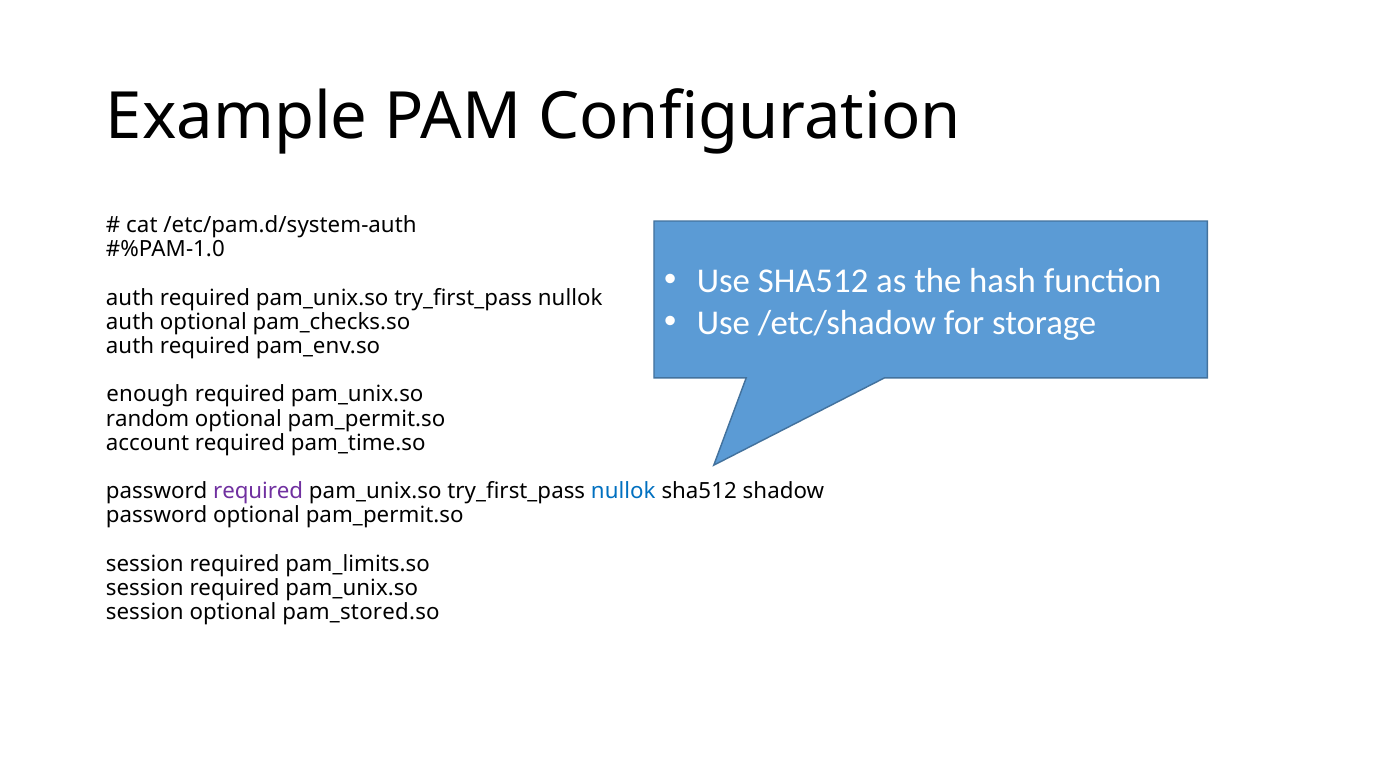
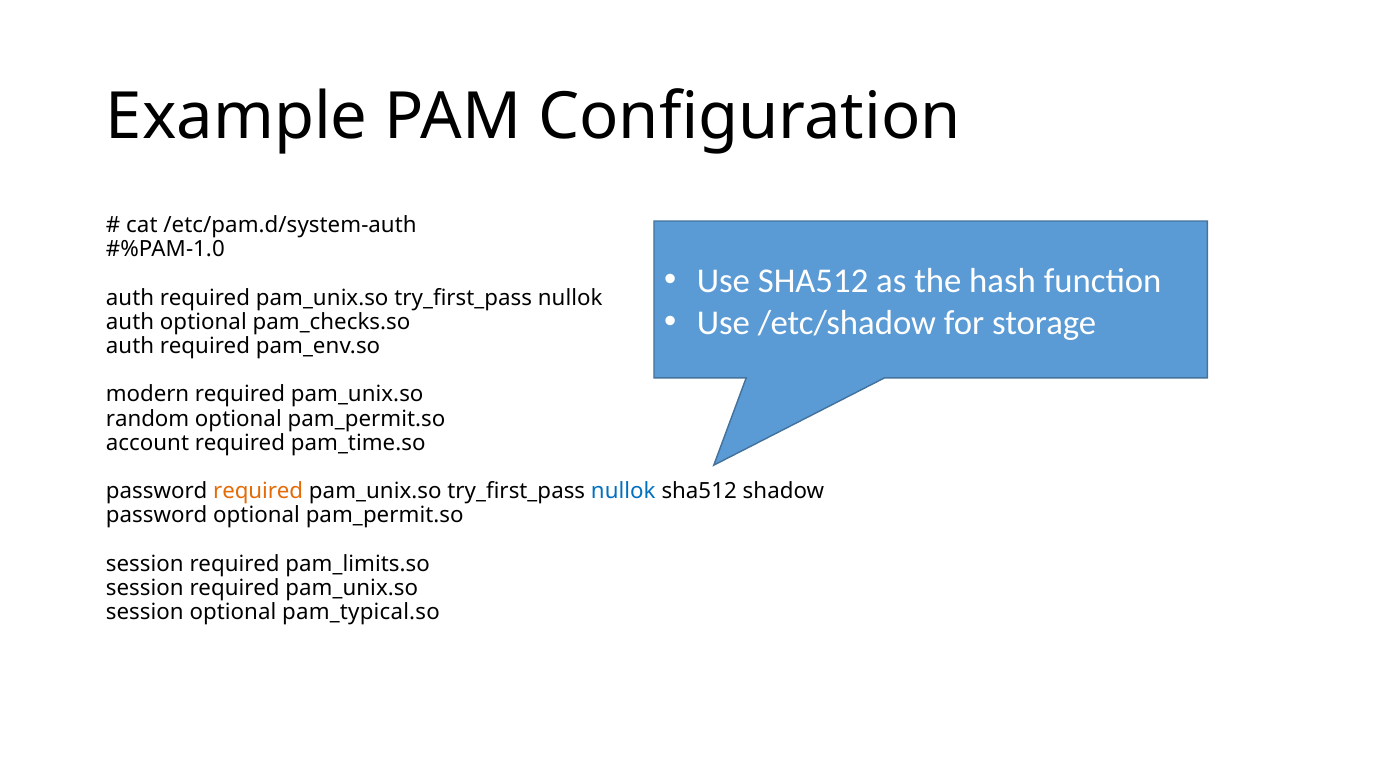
enough: enough -> modern (148, 394)
required colour: purple -> orange (258, 491)
pam_stored.so: pam_stored.so -> pam_typical.so (361, 612)
